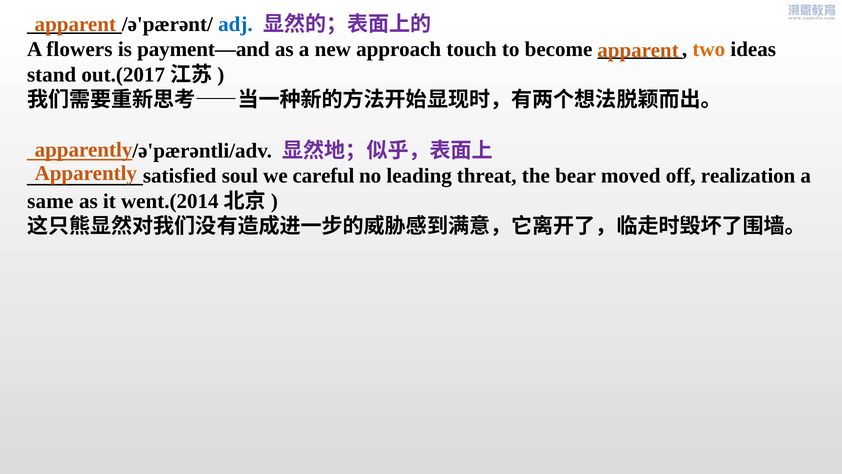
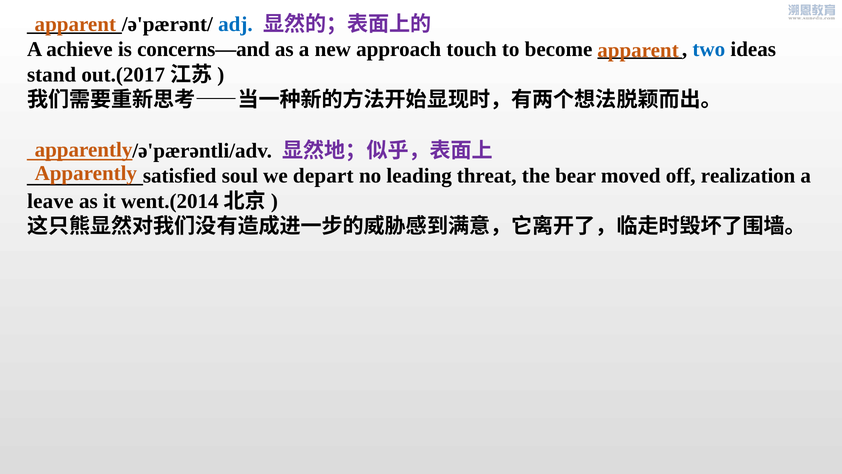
flowers: flowers -> achieve (79, 49)
payment—and: payment—and -> concerns—and (203, 49)
two colour: orange -> blue (709, 49)
careful: careful -> depart (323, 176)
same: same -> leave (50, 201)
